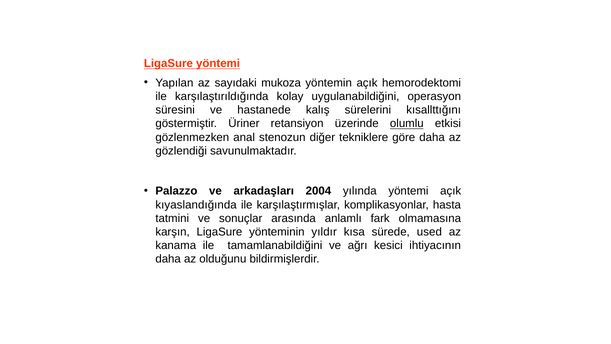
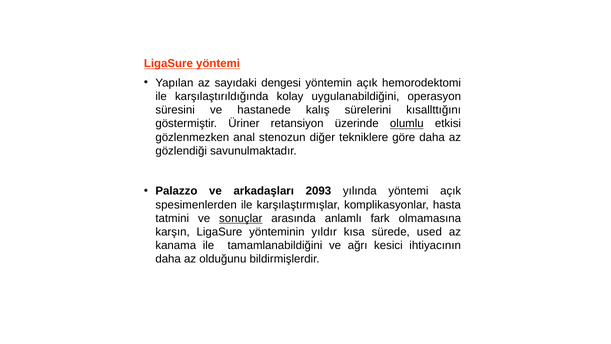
mukoza: mukoza -> dengesi (281, 83)
2004: 2004 -> 2093 (318, 191)
kıyaslandığında: kıyaslandığında -> spesimenlerden (196, 205)
sonuçlar underline: none -> present (241, 218)
